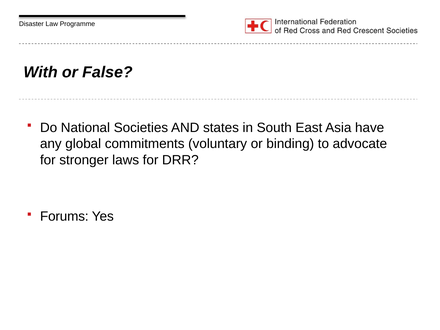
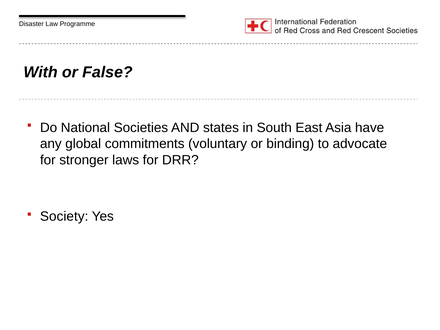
Forums: Forums -> Society (64, 216)
